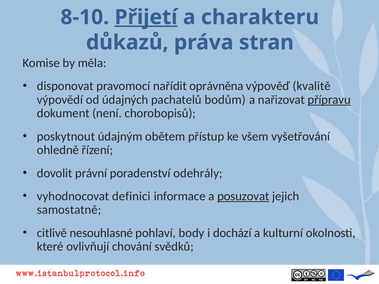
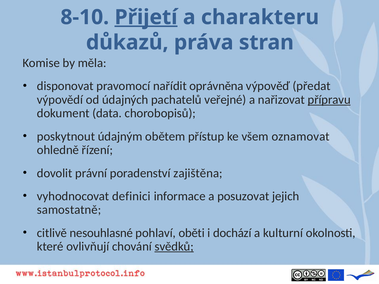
kvalitě: kvalitě -> předat (312, 86)
bodům: bodům -> veřejné (225, 100)
není: není -> data (107, 113)
vyšetřování: vyšetřování -> oznamovat (301, 137)
odehrály: odehrály -> zajištěna (198, 173)
posuzovat underline: present -> none (243, 196)
body: body -> oběti (192, 233)
svědků underline: none -> present (174, 247)
